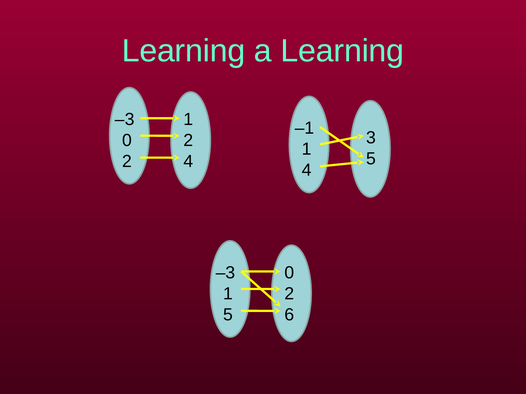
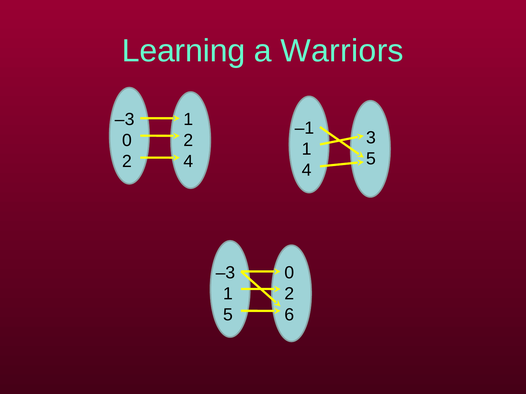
a Learning: Learning -> Warriors (342, 51)
